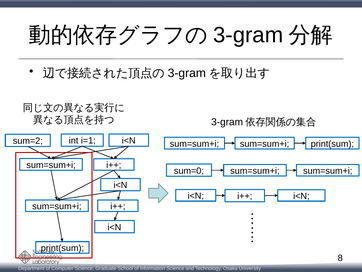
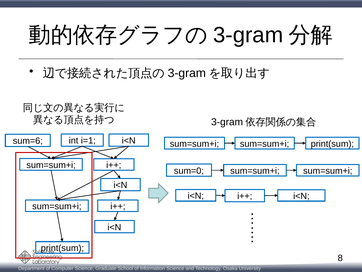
sum=2: sum=2 -> sum=6 (28, 141)
